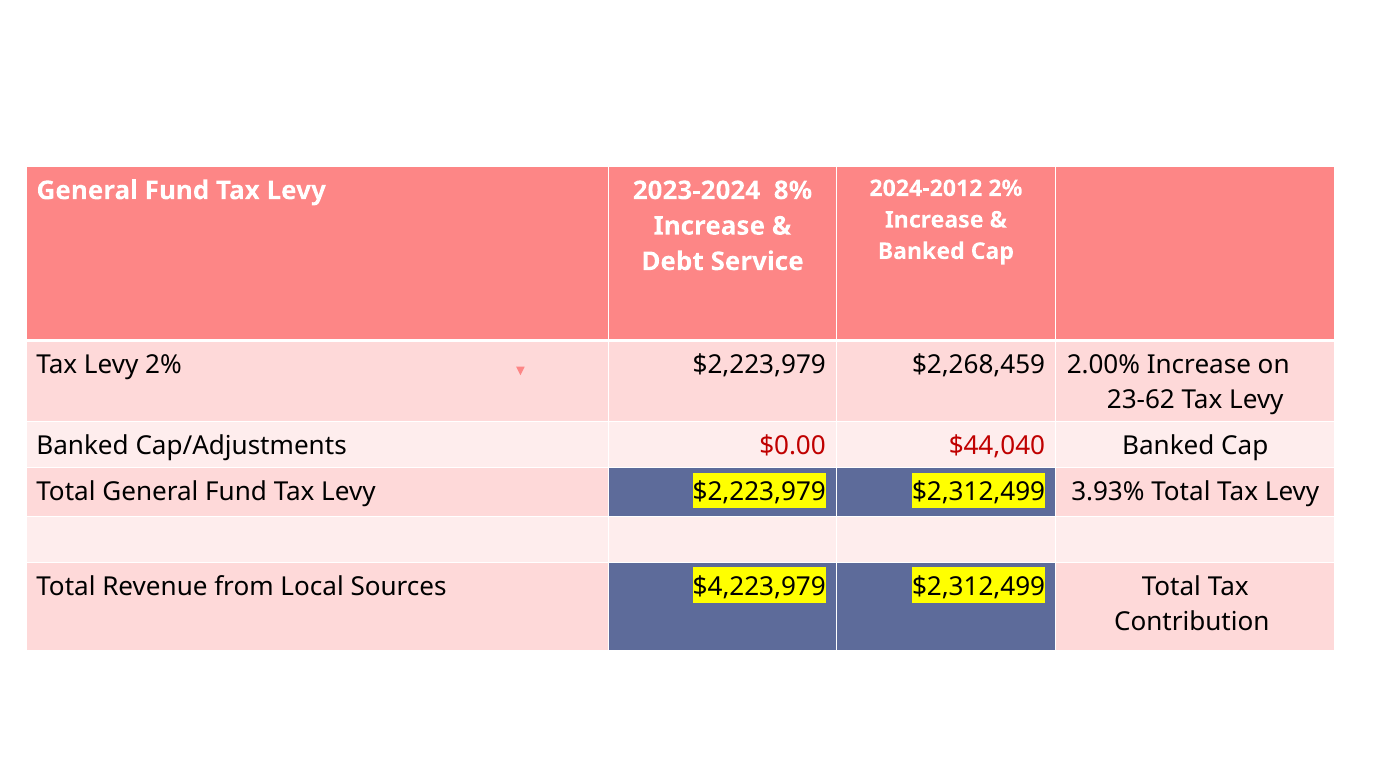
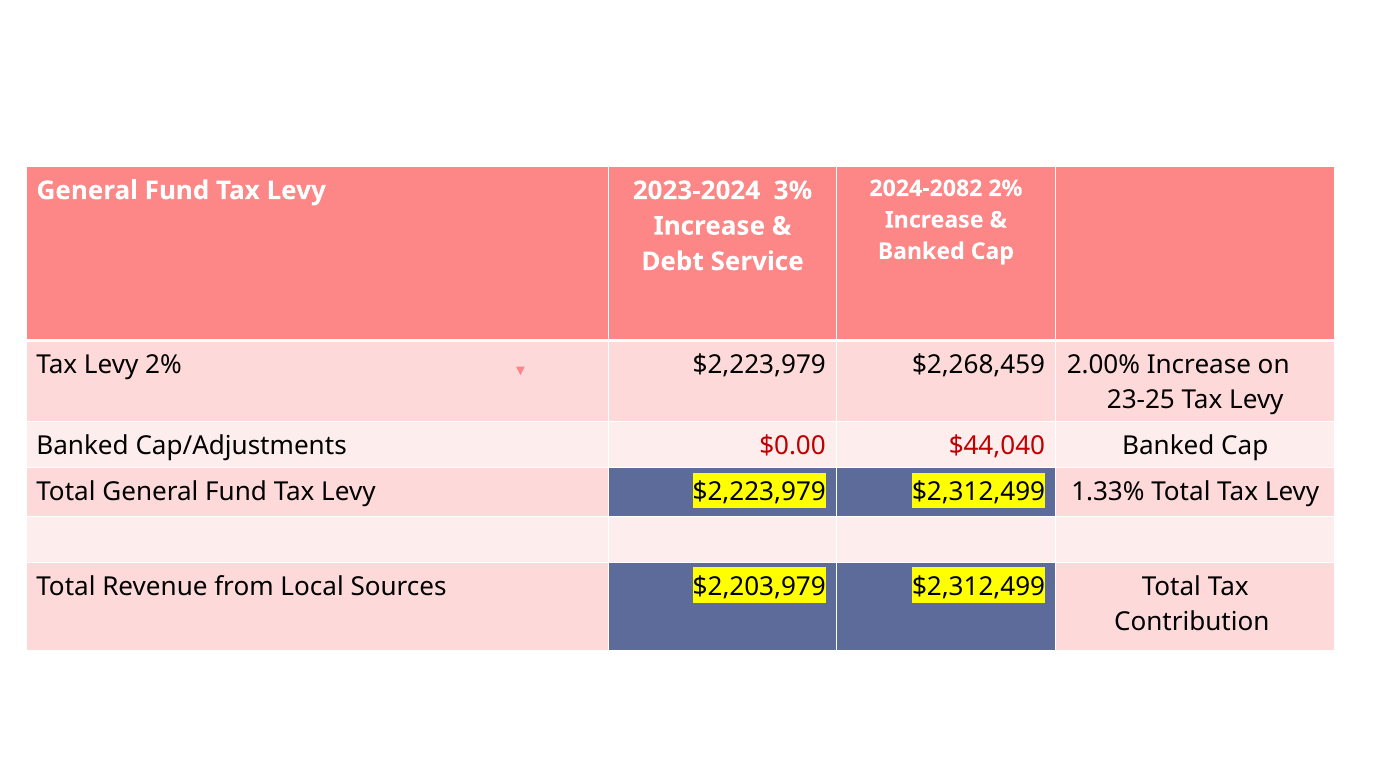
2024-2012: 2024-2012 -> 2024-2082 (926, 189)
8%: 8% -> 3% (793, 191)
23-62: 23-62 -> 23-25 (1141, 401)
3.93%: 3.93% -> 1.33% (1108, 492)
$4,223,979: $4,223,979 -> $2,203,979 (759, 587)
